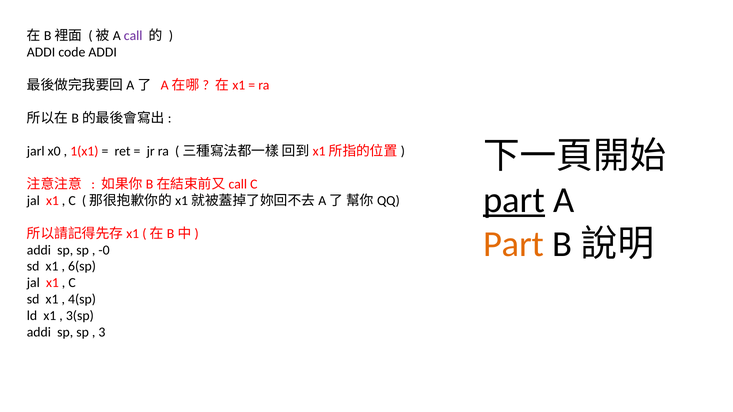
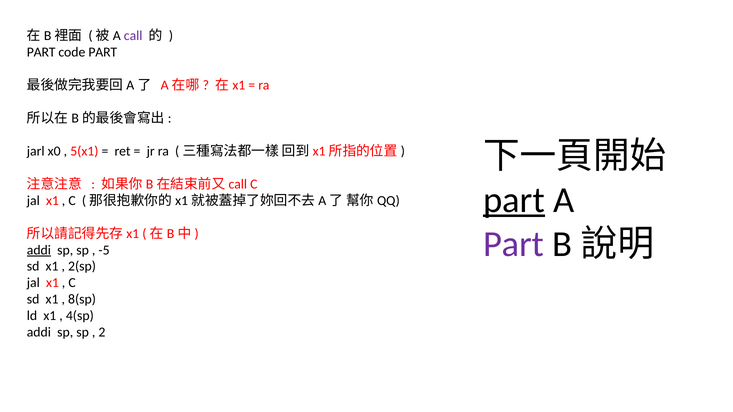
ADDI: ADDI -> PART (41, 52)
code ADDI: ADDI -> PART (103, 52)
1(x1: 1(x1 -> 5(x1 (84, 151)
Part colour: orange -> purple (514, 244)
addi underline: none -> present (39, 250)
-0: -0 -> -5 (104, 250)
6(sp: 6(sp -> 2(sp (82, 267)
4(sp: 4(sp -> 8(sp (82, 300)
3(sp: 3(sp -> 4(sp (80, 316)
3: 3 -> 2 (102, 333)
